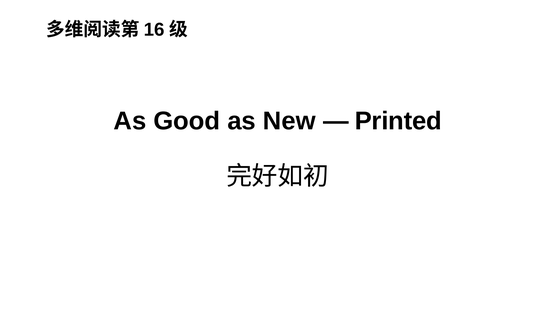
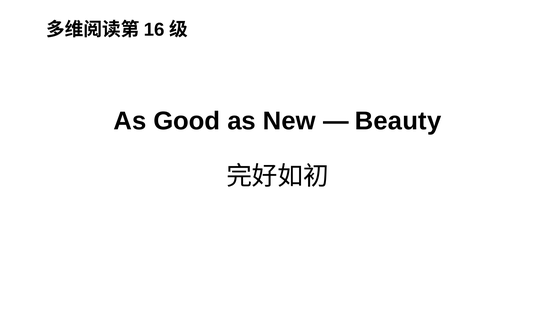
Printed: Printed -> Beauty (398, 121)
